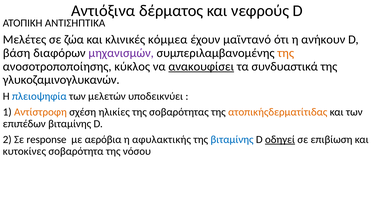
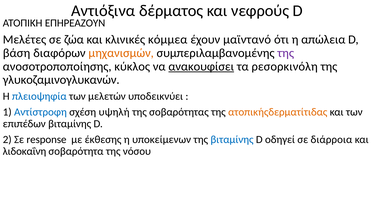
ΑΝΤΙΣΗΠΤΙΚΑ: ΑΝΤΙΣΗΠΤΙΚΑ -> ΕΠΗΡΕΑΖΟΥΝ (75, 23)
ανήκουν: ανήκουν -> απώλεια (323, 40)
μηχανισμών colour: purple -> orange (121, 53)
της colour: orange -> purple (286, 53)
συνδυαστικά: συνδυαστικά -> ρεσορκινόλη (285, 67)
Αντίστροφη colour: orange -> blue (40, 112)
ηλικίες: ηλικίες -> υψηλή (114, 112)
αερόβια: αερόβια -> έκθεσης (103, 140)
αφυλακτικής: αφυλακτικής -> υποκείμενων (162, 140)
οδηγεί underline: present -> none (280, 140)
επιβίωση: επιβίωση -> διάρροια (331, 140)
κυτοκίνες: κυτοκίνες -> λιδοκαΐνη (24, 151)
